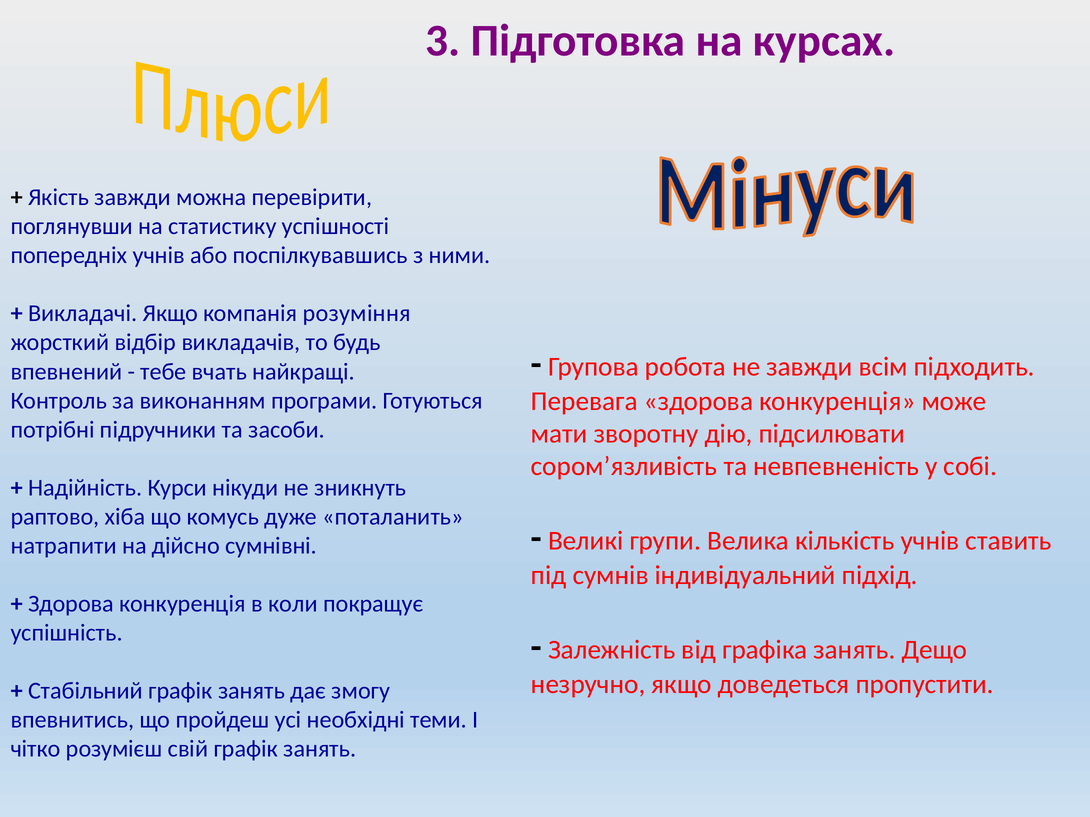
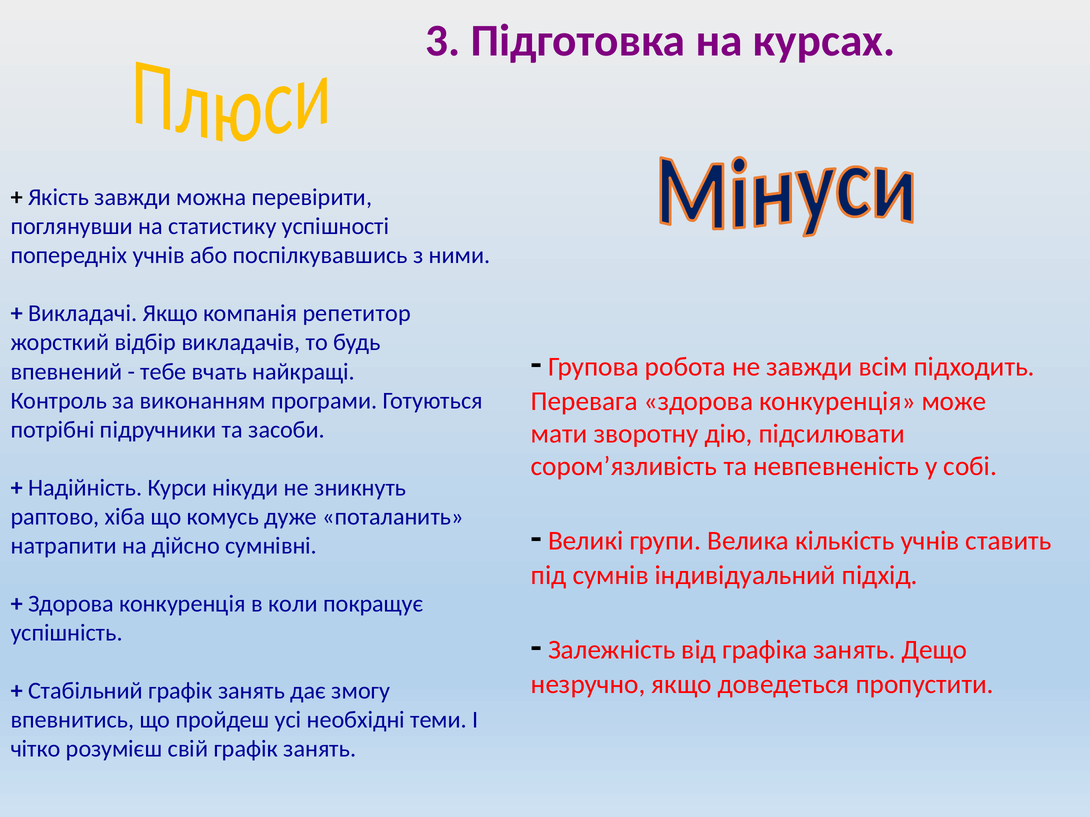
розуміння: розуміння -> репетитор (357, 314)
